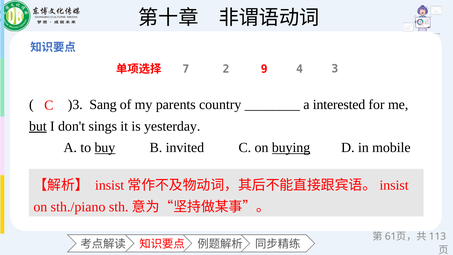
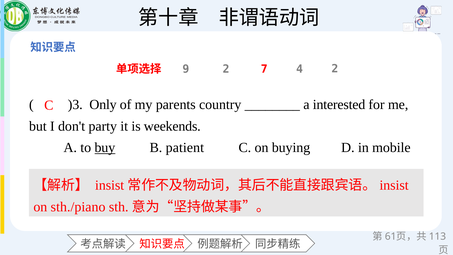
7: 7 -> 9 (186, 69)
9: 9 -> 7 (264, 69)
4 3: 3 -> 2 (335, 69)
Sang: Sang -> Only (103, 104)
but underline: present -> none (38, 126)
sings: sings -> party (103, 126)
yesterday: yesterday -> weekends (172, 126)
invited: invited -> patient (185, 148)
buying underline: present -> none (291, 148)
